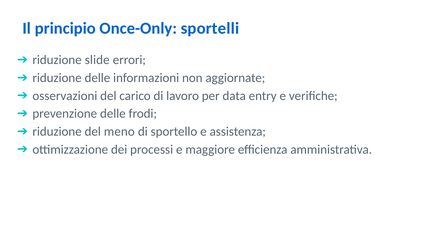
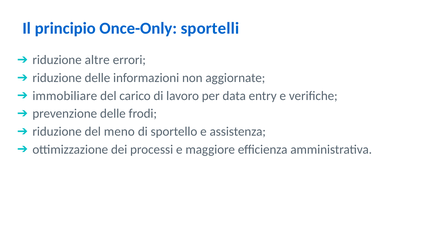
slide: slide -> altre (97, 60)
osservazioni: osservazioni -> immobiliare (65, 96)
